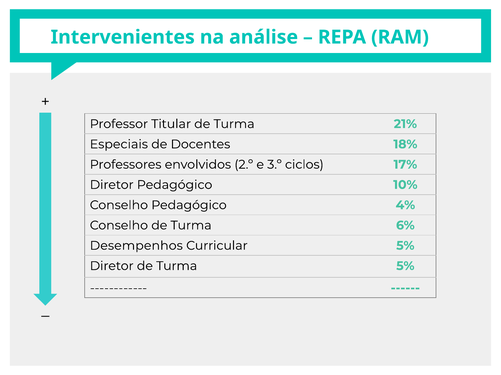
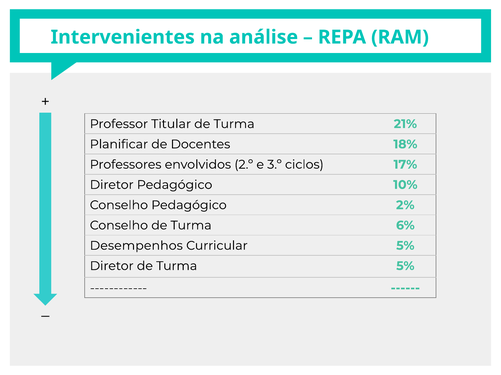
Especiais: Especiais -> Planificar (119, 145)
4%: 4% -> 2% (405, 205)
